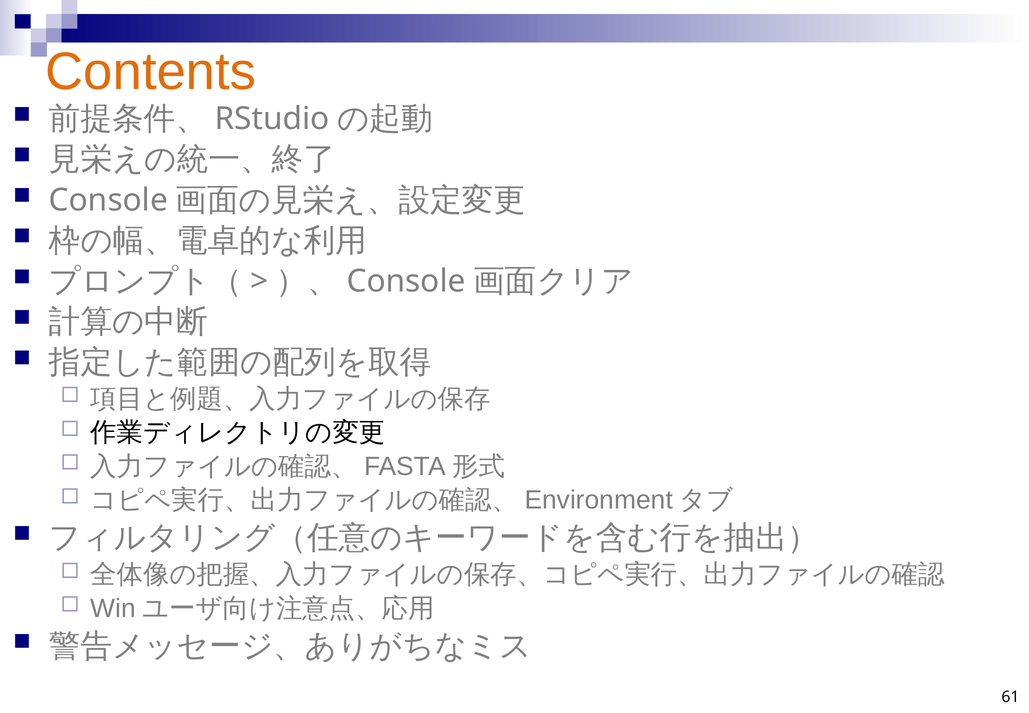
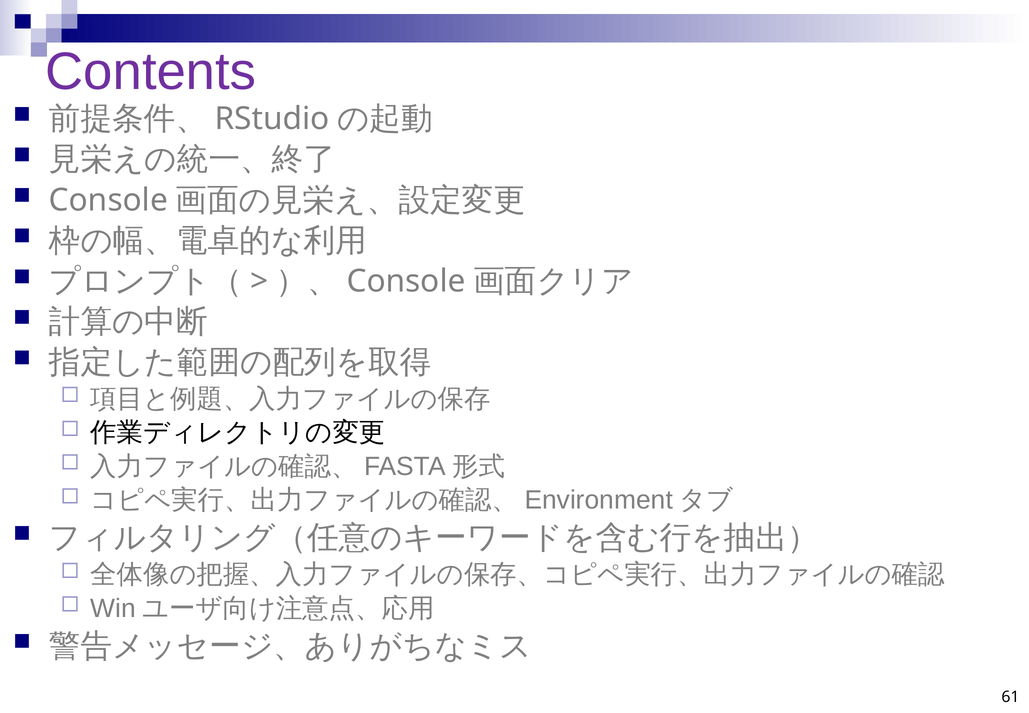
Contents colour: orange -> purple (151, 72)
